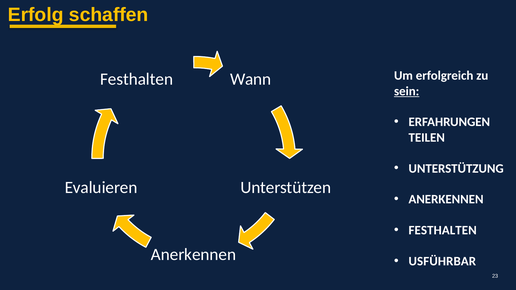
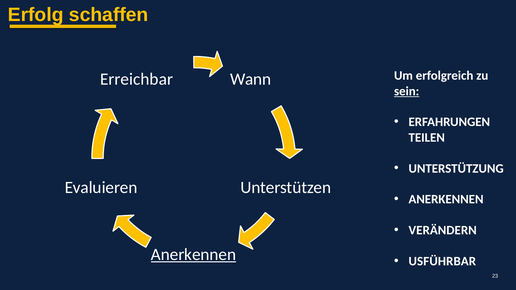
Festhalten: Festhalten -> Erreichbar (137, 79)
FESTHALTEN: FESTHALTEN -> VERÄNDERN (443, 231)
Anerkennen underline: none -> present (194, 255)
